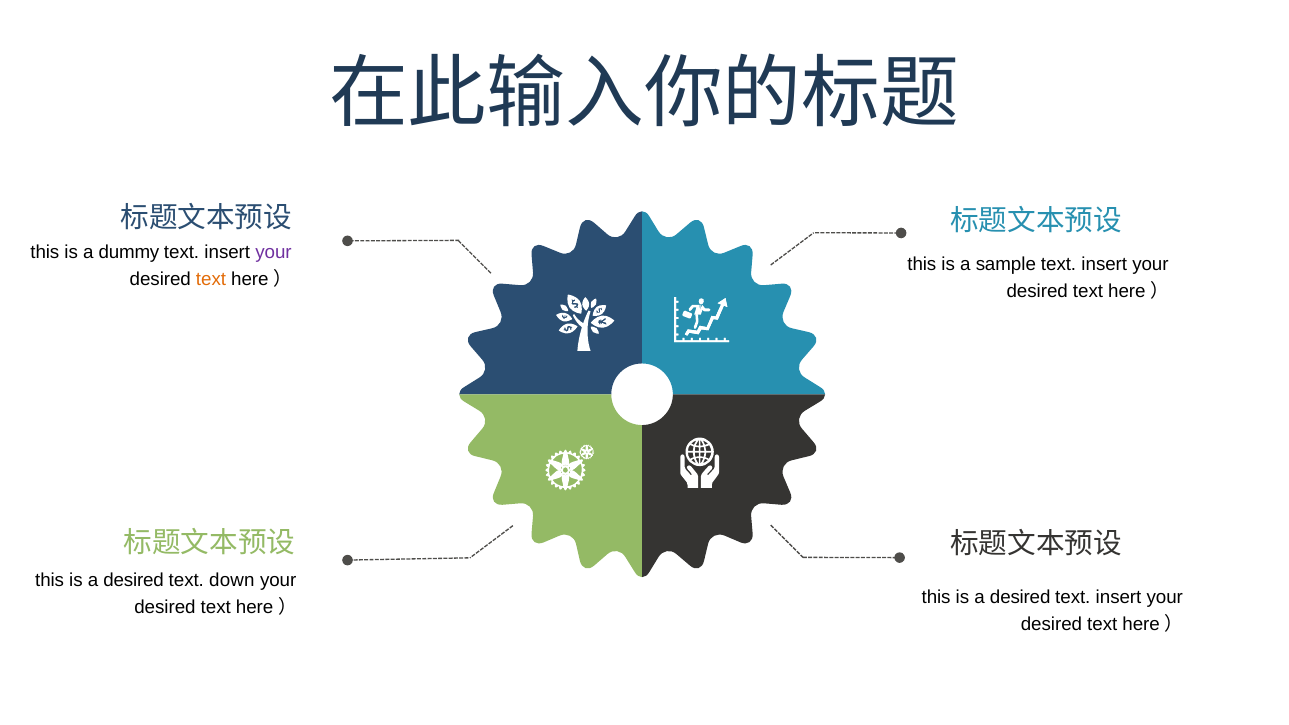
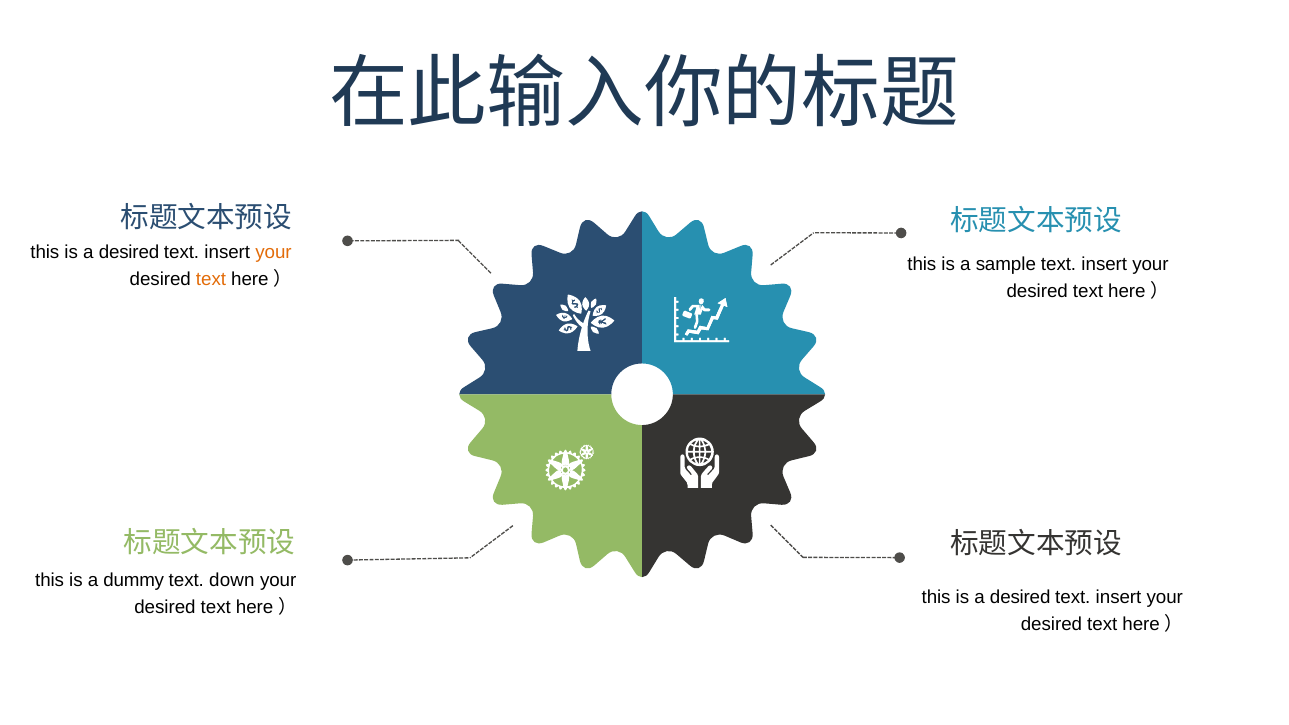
dummy: dummy -> desired (129, 252)
your colour: purple -> orange (273, 252)
desired: desired -> dummy (134, 580)
